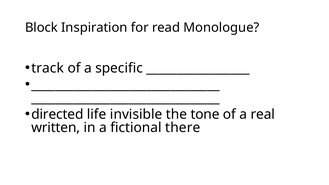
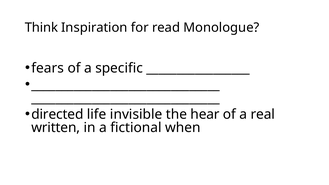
Block: Block -> Think (41, 28)
track: track -> fears (48, 68)
tone: tone -> hear (205, 114)
there: there -> when (183, 128)
